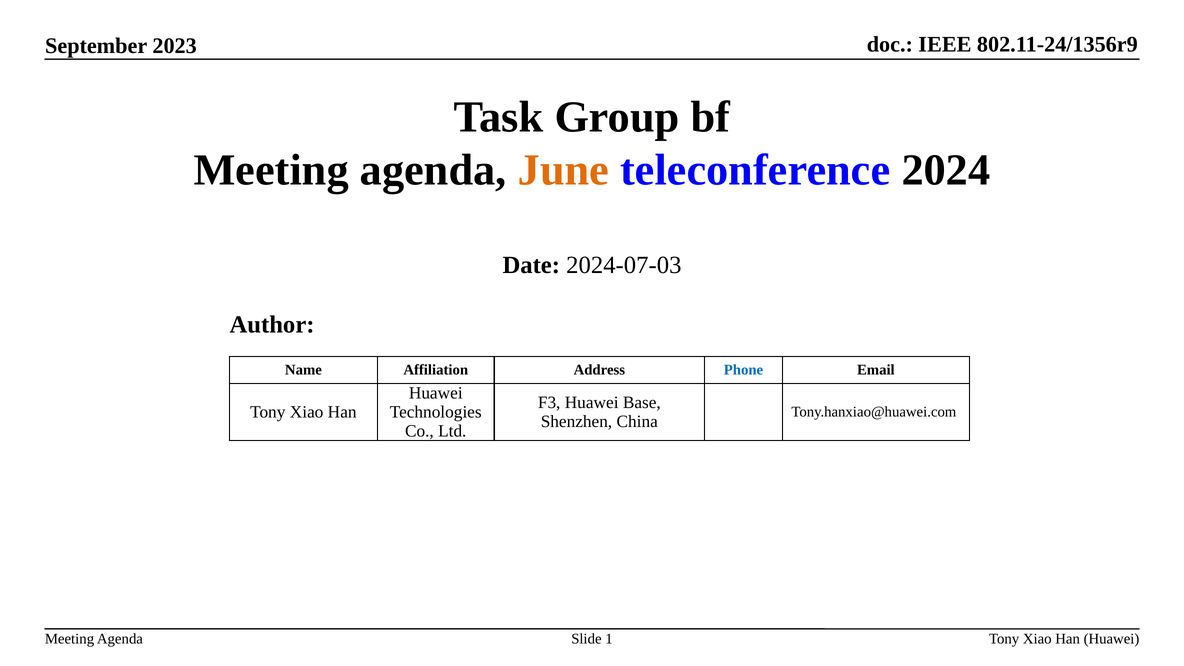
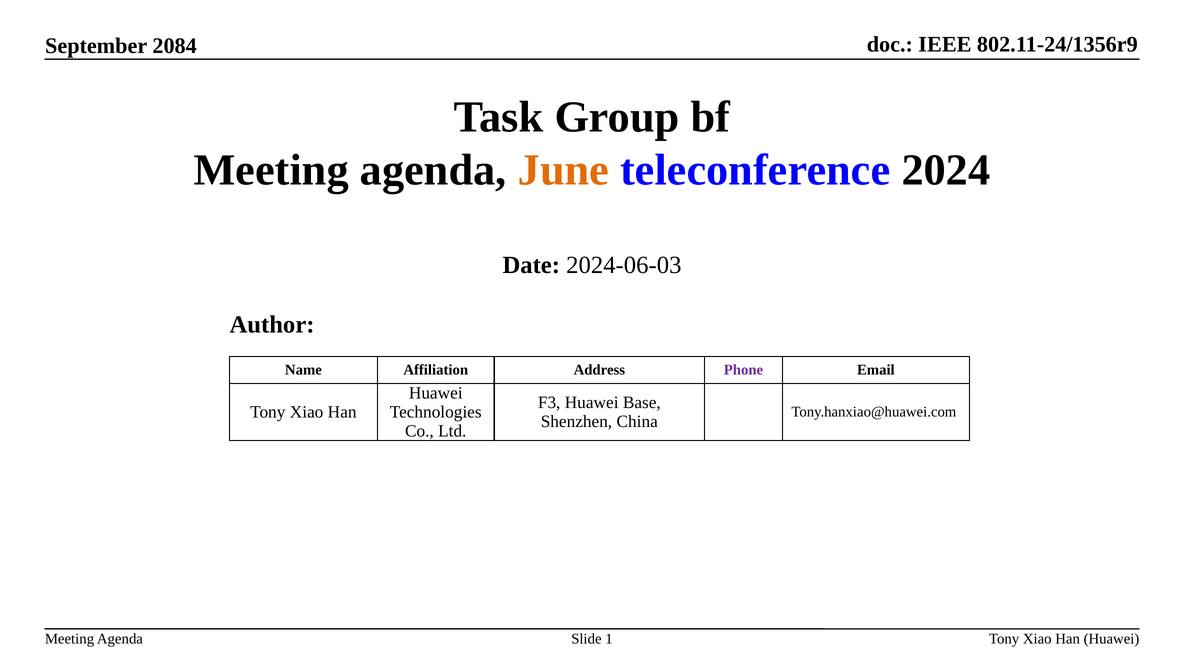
2023: 2023 -> 2084 (175, 46)
2024-07-03: 2024-07-03 -> 2024-06-03 (624, 265)
Phone colour: blue -> purple (743, 370)
